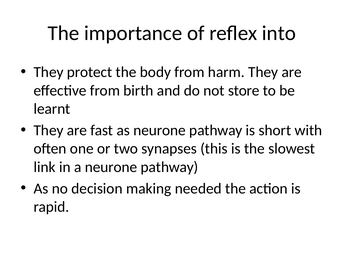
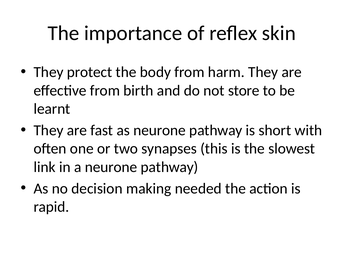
into: into -> skin (279, 33)
